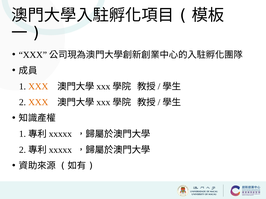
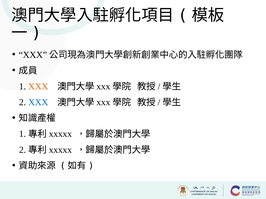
XXX colour: orange -> blue (38, 103)
